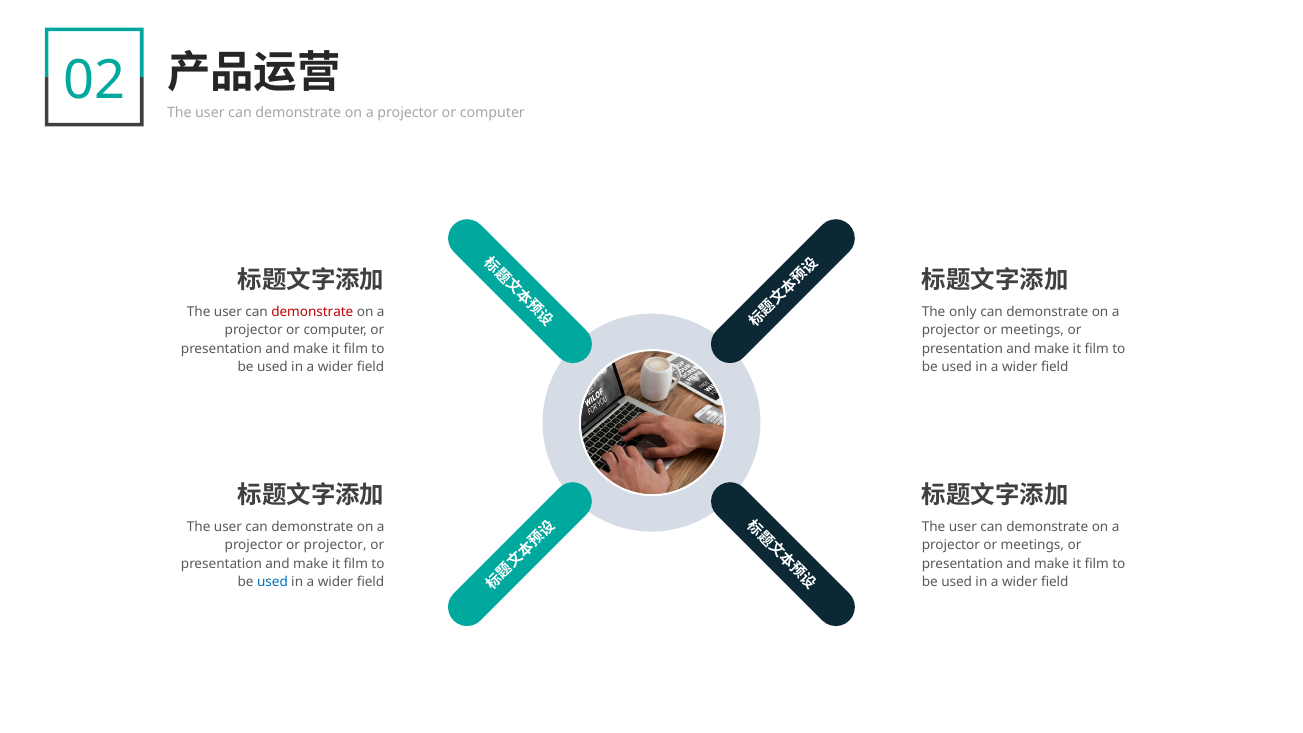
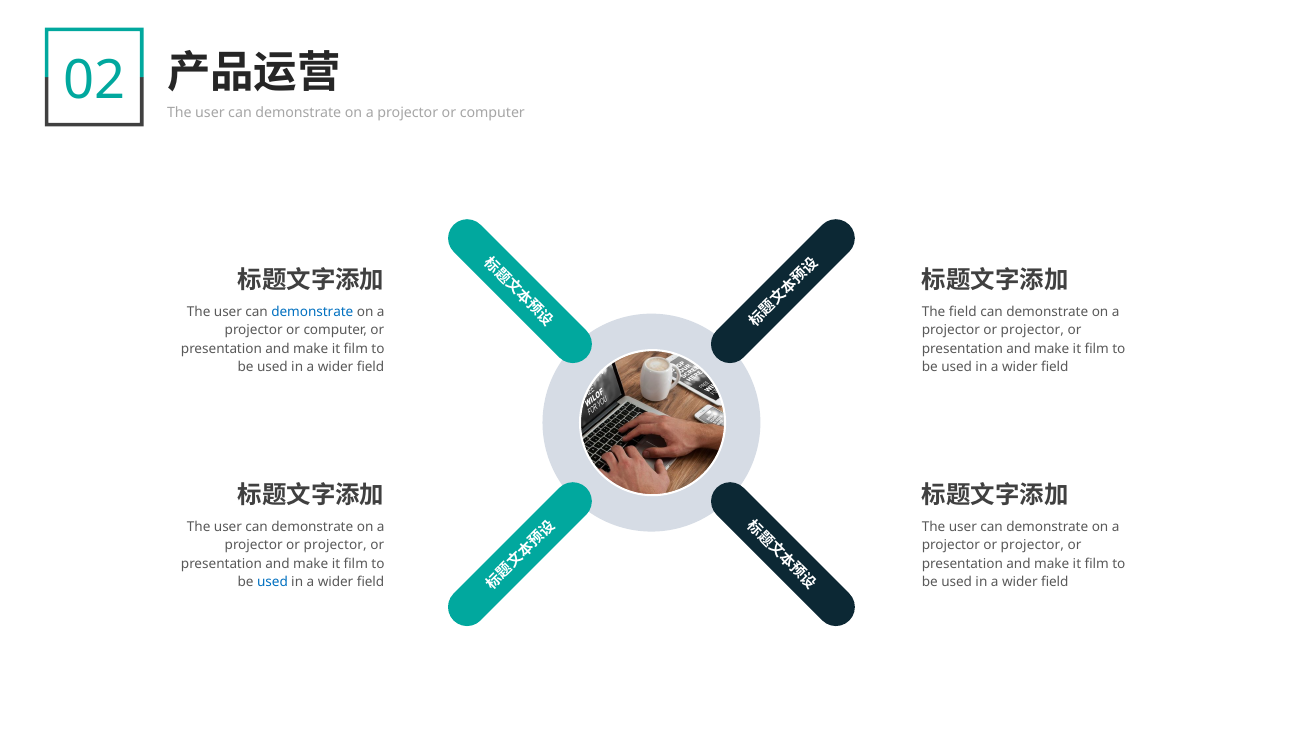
demonstrate colour: red -> blue (312, 312)
The only: only -> field (963, 312)
meetings: meetings -> projector (1032, 330)
meetings: meetings -> projector (1032, 545)
